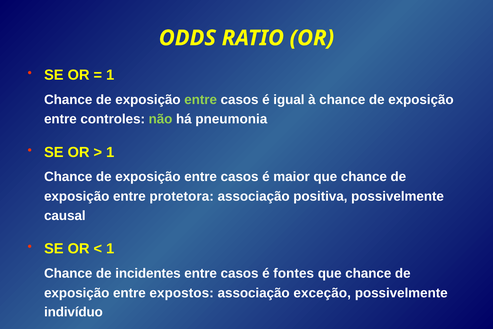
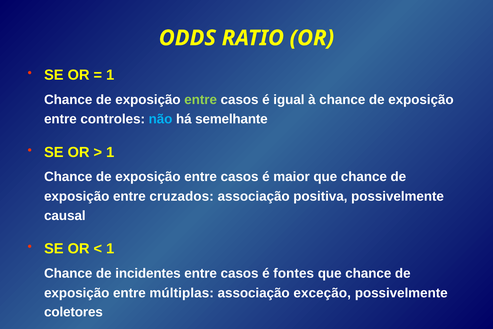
não colour: light green -> light blue (161, 119)
pneumonia: pneumonia -> semelhante (231, 119)
protetora: protetora -> cruzados (182, 196)
expostos: expostos -> múltiplas (182, 293)
indivíduo: indivíduo -> coletores (73, 312)
